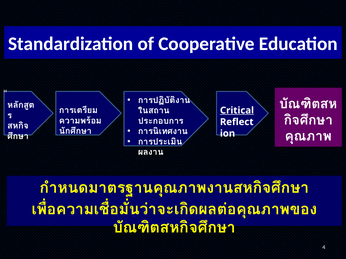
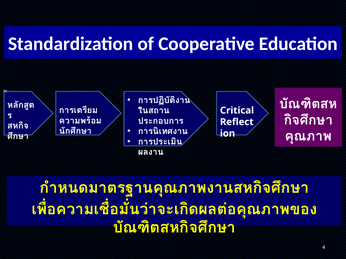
Critical underline: present -> none (237, 111)
